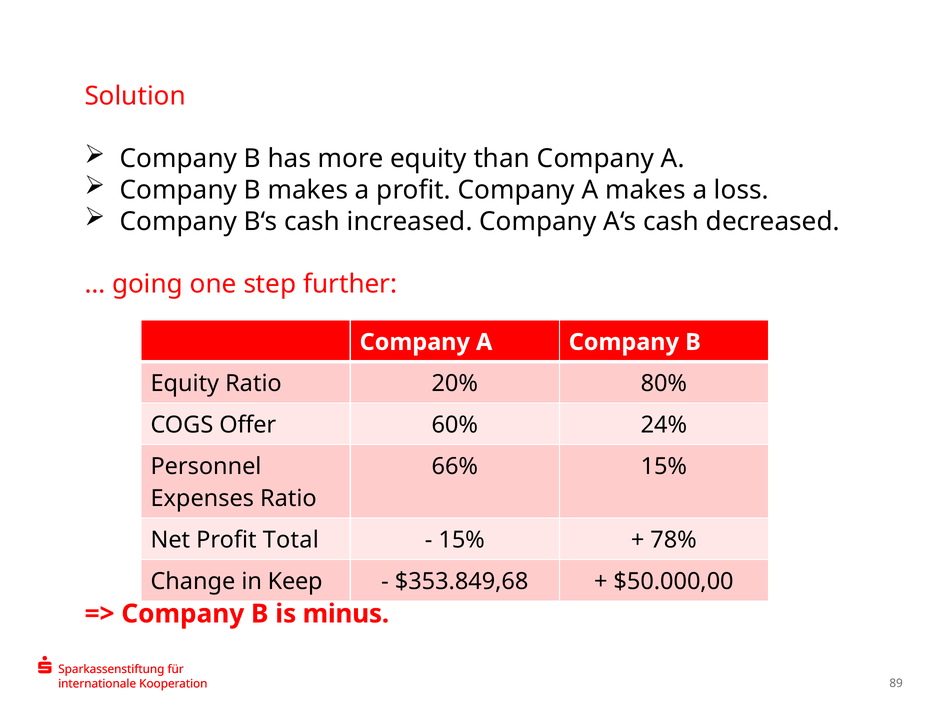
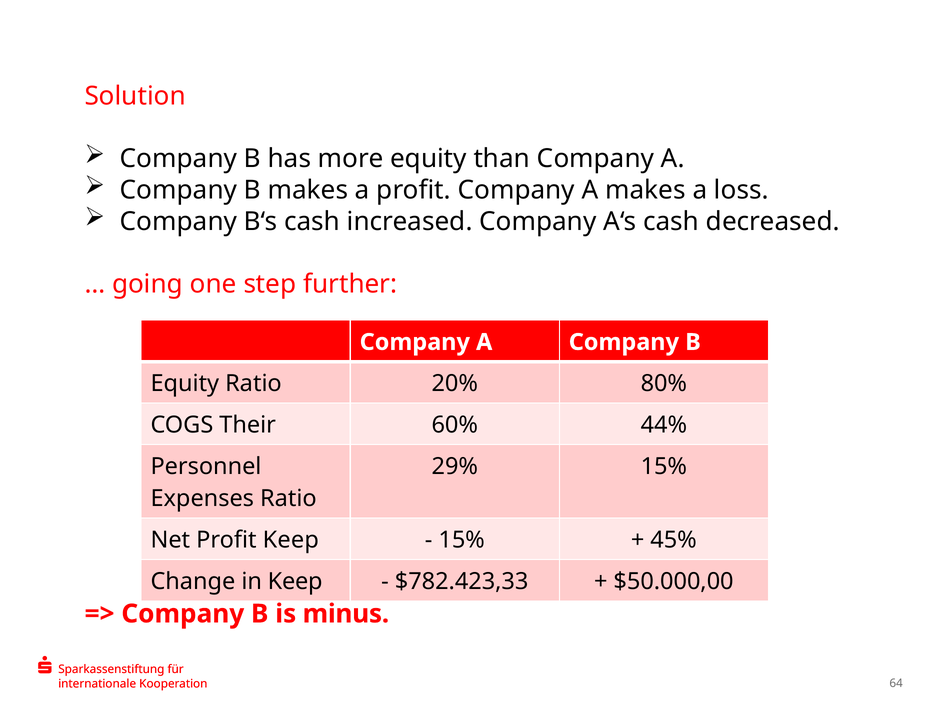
Offer: Offer -> Their (248, 425)
24%: 24% -> 44% (664, 425)
66%: 66% -> 29% (455, 466)
Profit Total: Total -> Keep (291, 540)
78%: 78% -> 45% (674, 540)
$353.849,68: $353.849,68 -> $782.423,33 (462, 581)
89: 89 -> 64 (896, 683)
